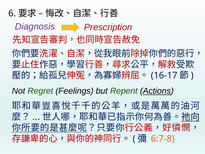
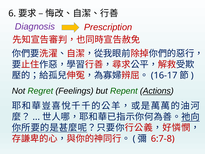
6:7-8 colour: orange -> red (163, 139)
